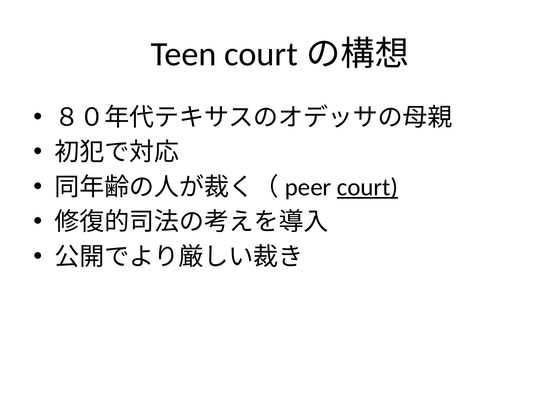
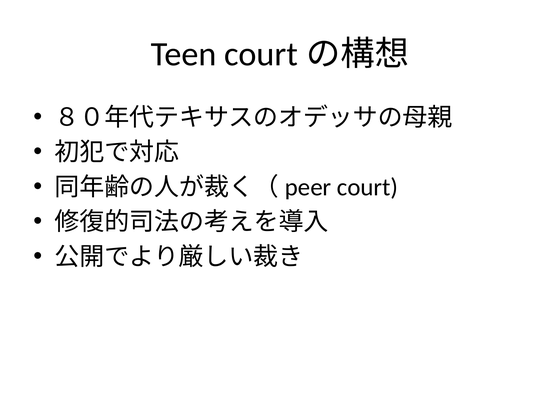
court underline: present -> none (368, 187)
